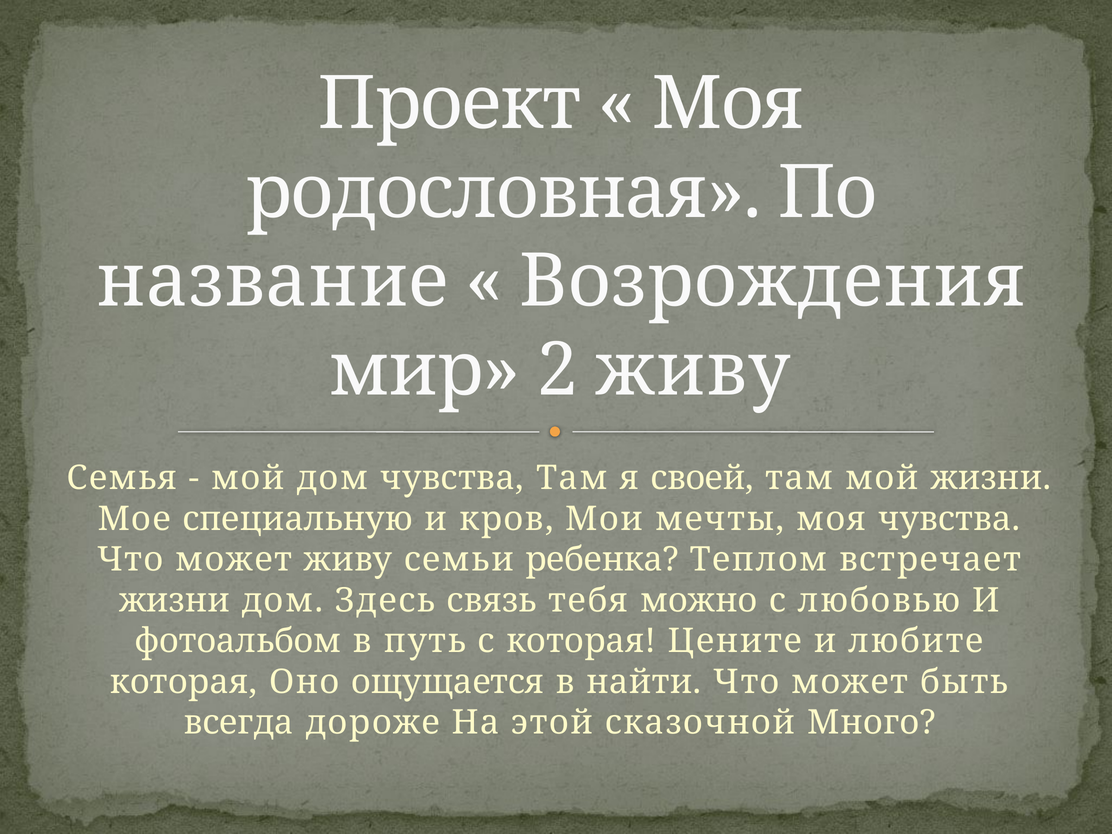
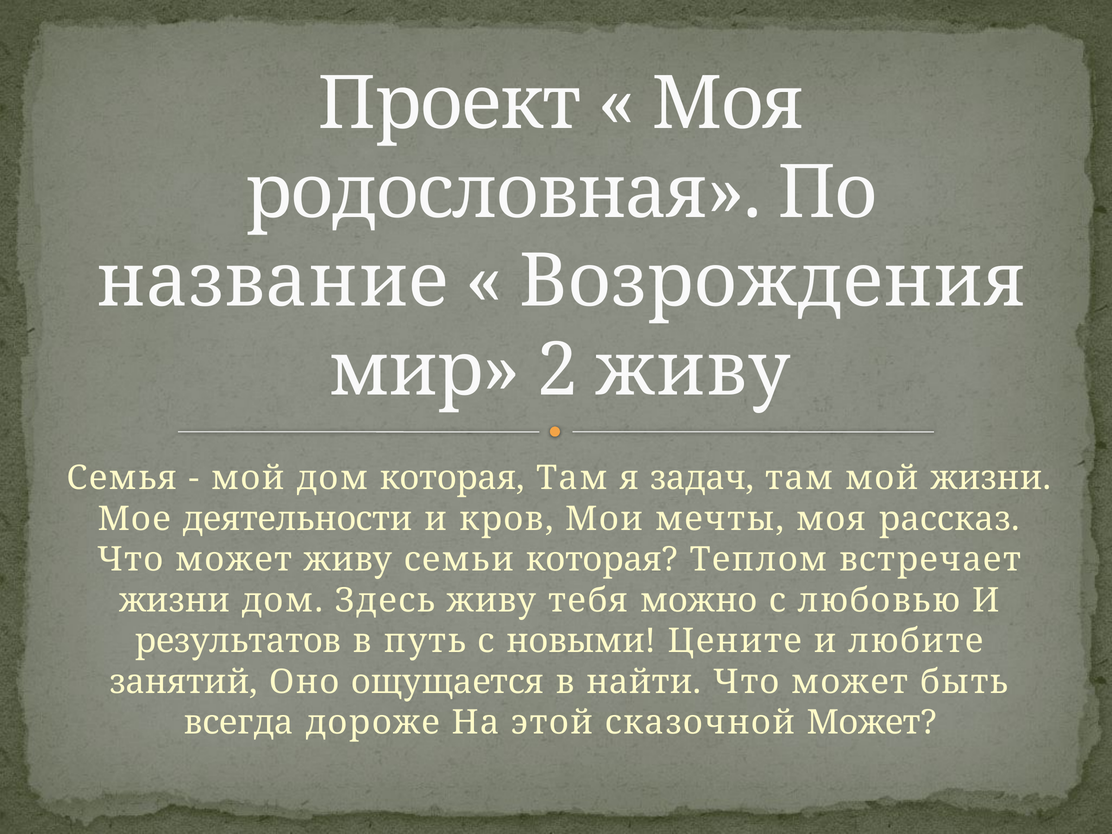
дом чувства: чувства -> которая (452, 478)
своей: своей -> задач (702, 478)
специальную: специальную -> деятельности (298, 519)
моя чувства: чувства -> рассказ (949, 519)
семьи ребенка: ребенка -> которая (602, 560)
Здесь связь: связь -> живу (492, 600)
фотоальбом: фотоальбом -> результатов (238, 641)
с которая: которая -> новыми (581, 641)
которая: которая -> занятий (184, 682)
сказочной Много: Много -> Может (872, 723)
